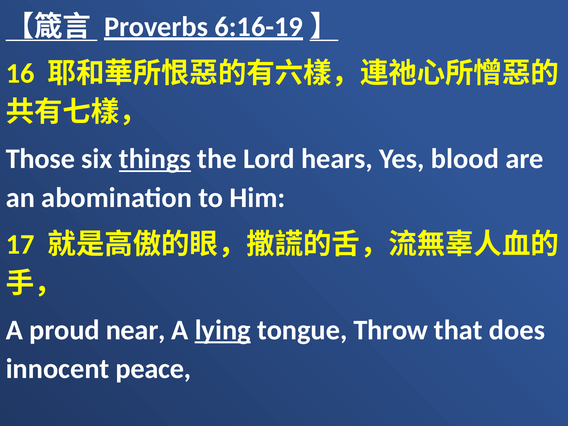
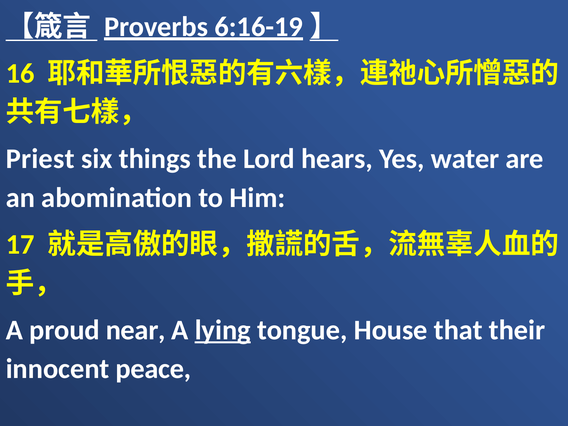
Those: Those -> Priest (40, 159)
things underline: present -> none (155, 159)
blood: blood -> water (465, 159)
Throw: Throw -> House (391, 330)
does: does -> their (517, 330)
